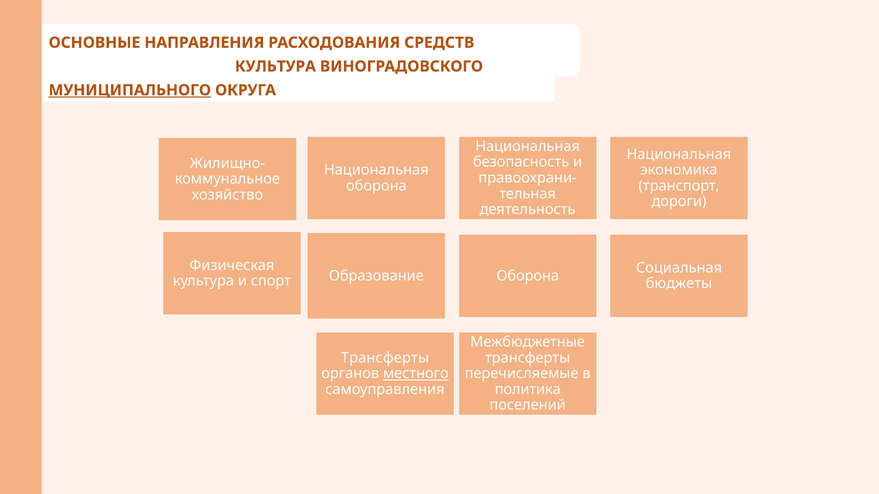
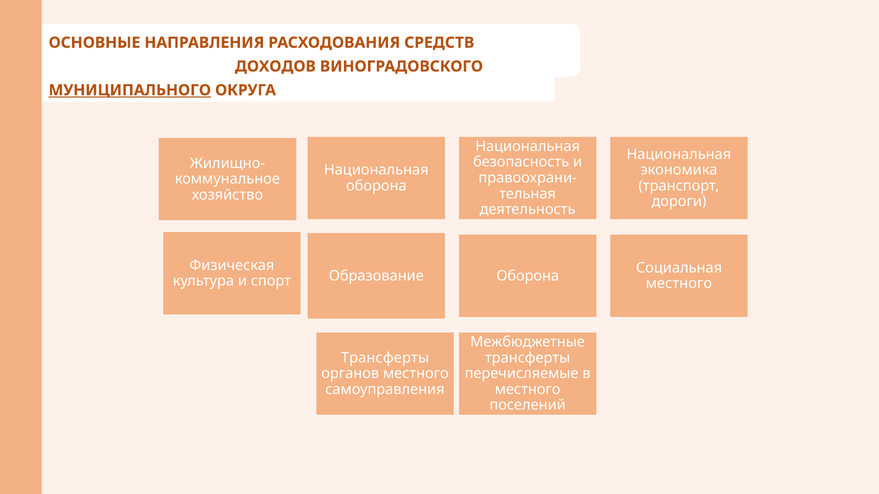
КУЛЬТУРА: КУЛЬТУРА -> ДОХОДОВ (275, 66)
бюджеты: бюджеты -> местного (679, 284)
местного underline: present -> none (416, 374)
политика: политика -> местного (528, 390)
